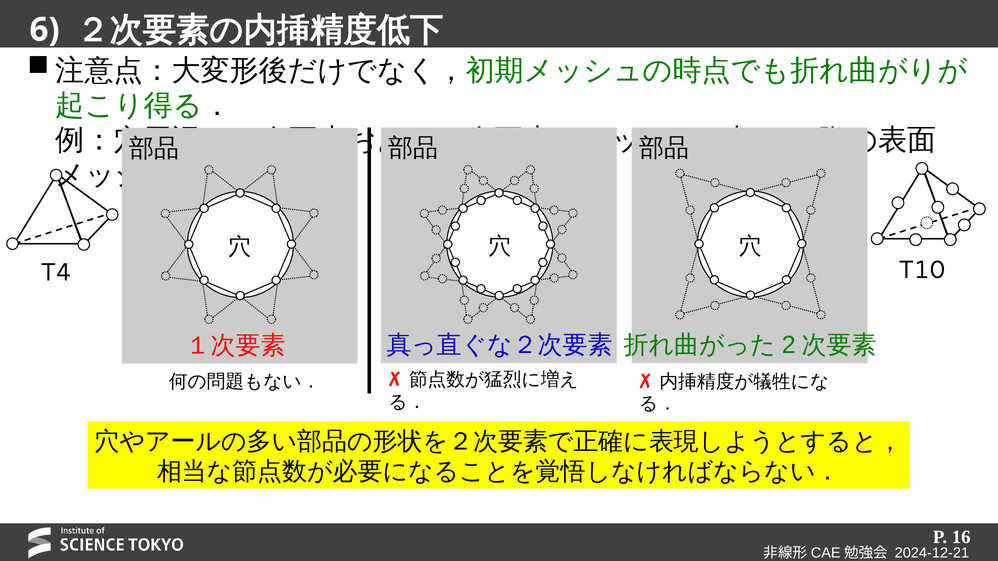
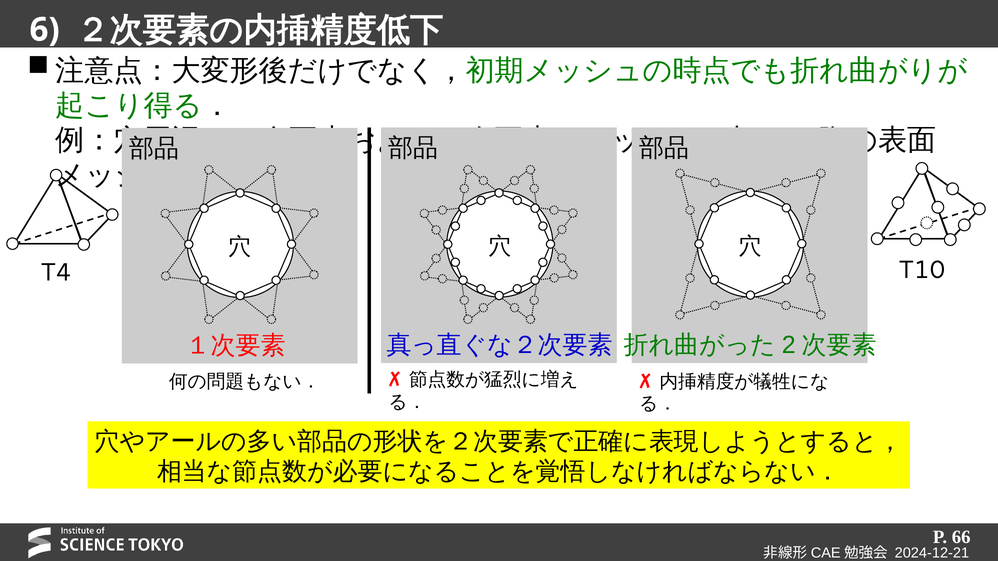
16: 16 -> 66 (961, 538)
